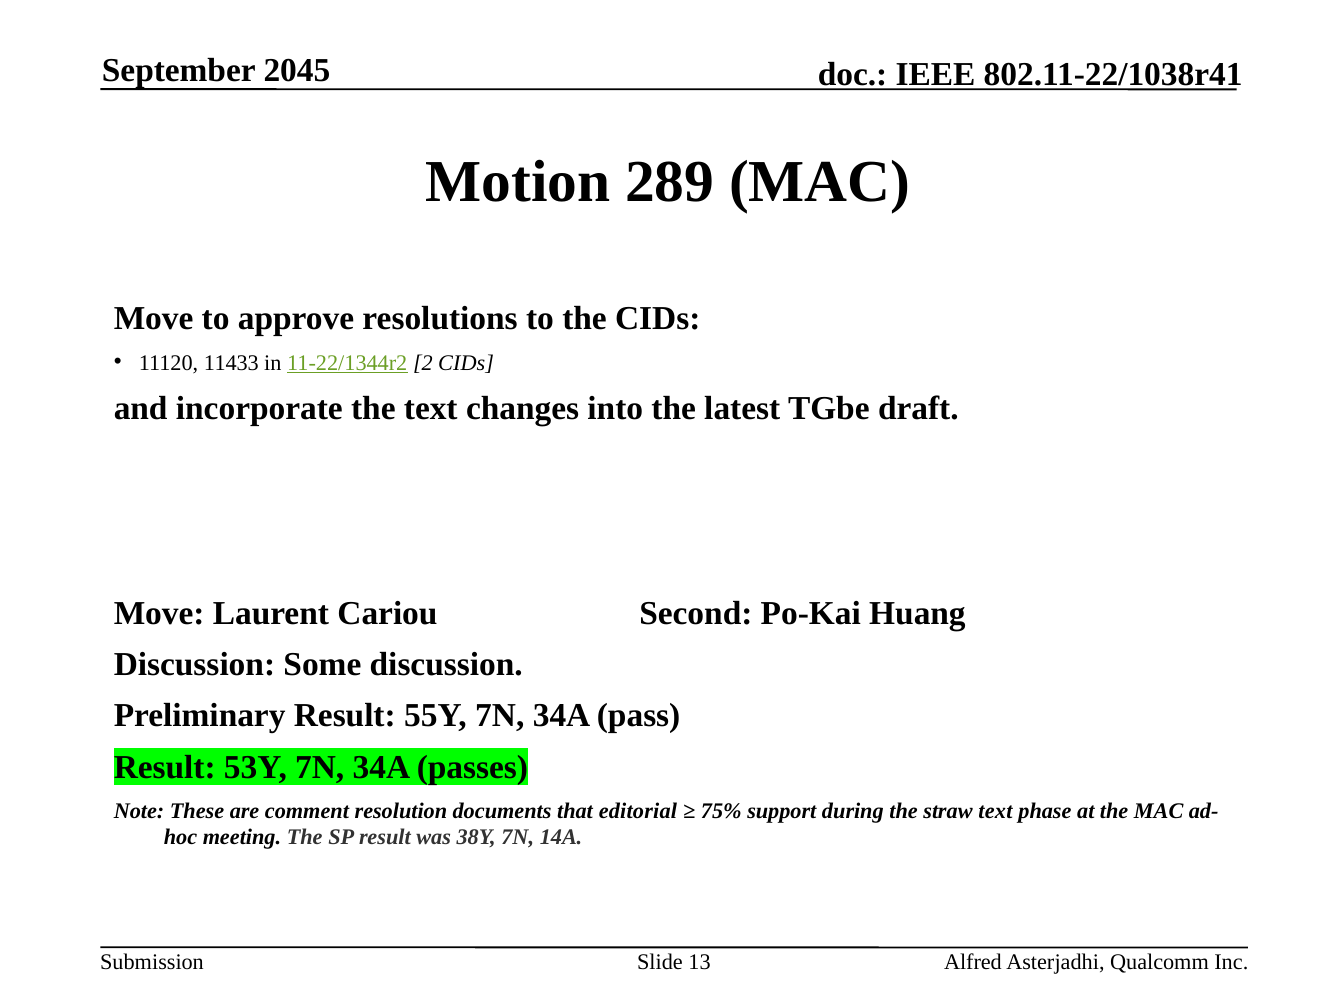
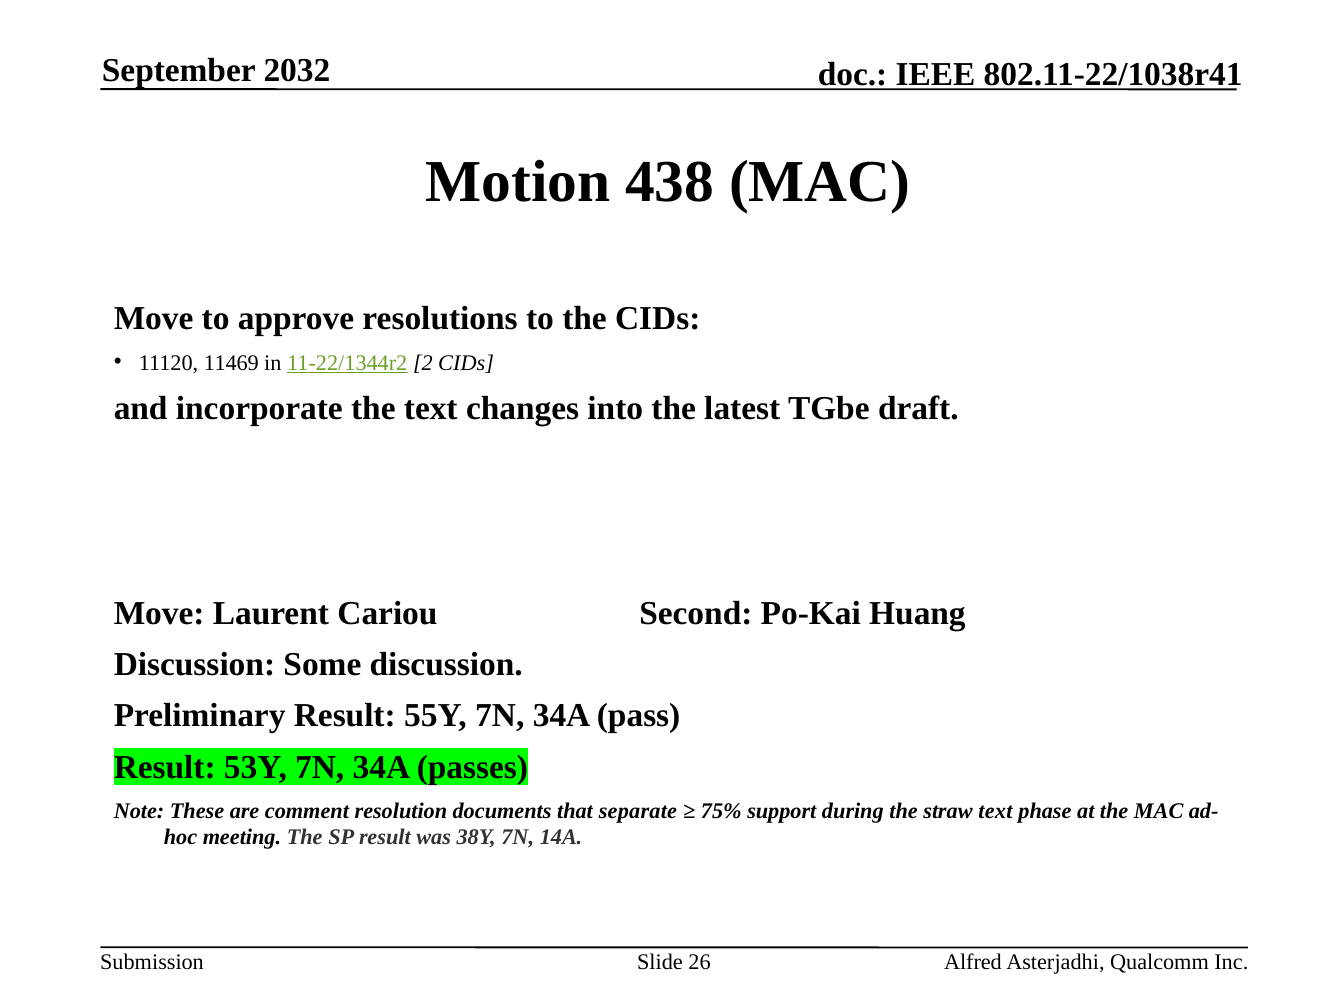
2045: 2045 -> 2032 (297, 71)
289: 289 -> 438 (670, 182)
11433: 11433 -> 11469 (231, 363)
editorial: editorial -> separate (638, 811)
13: 13 -> 26 (700, 962)
